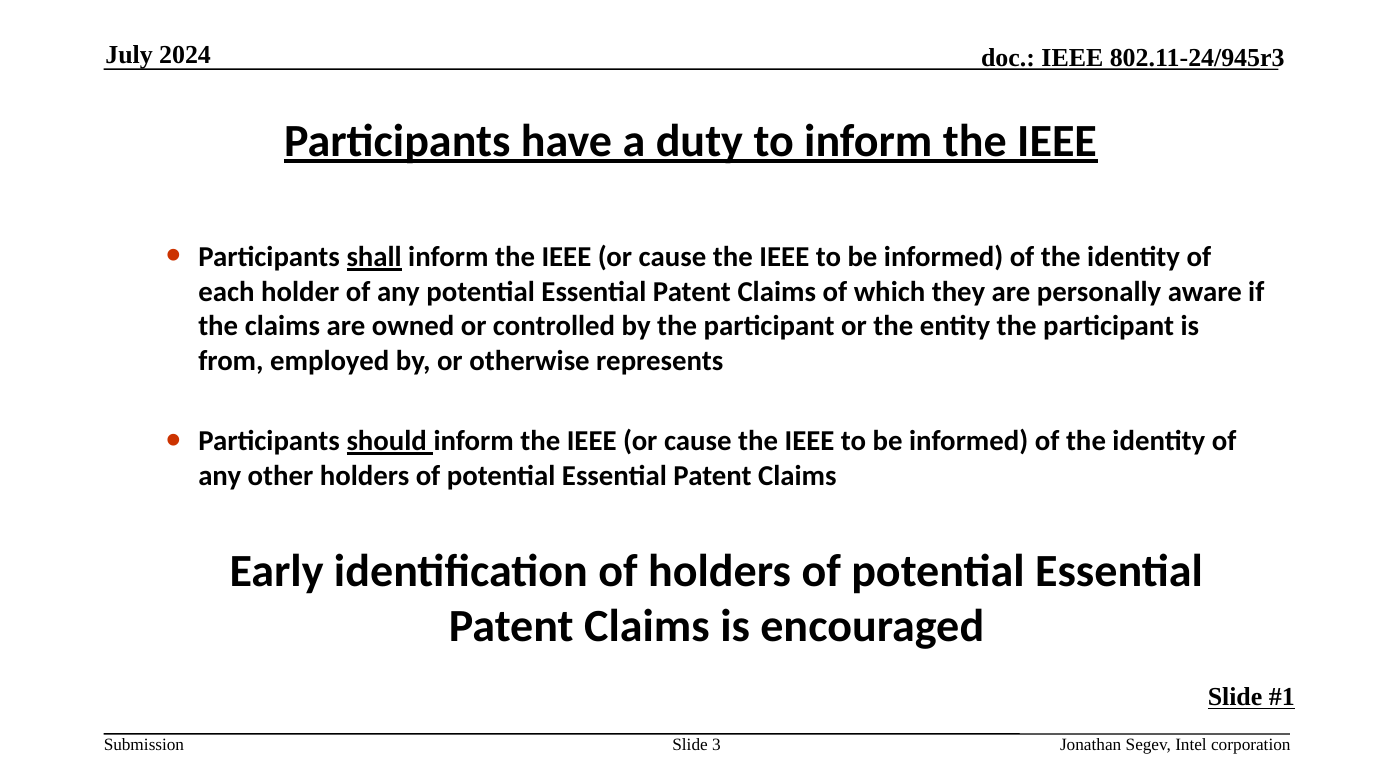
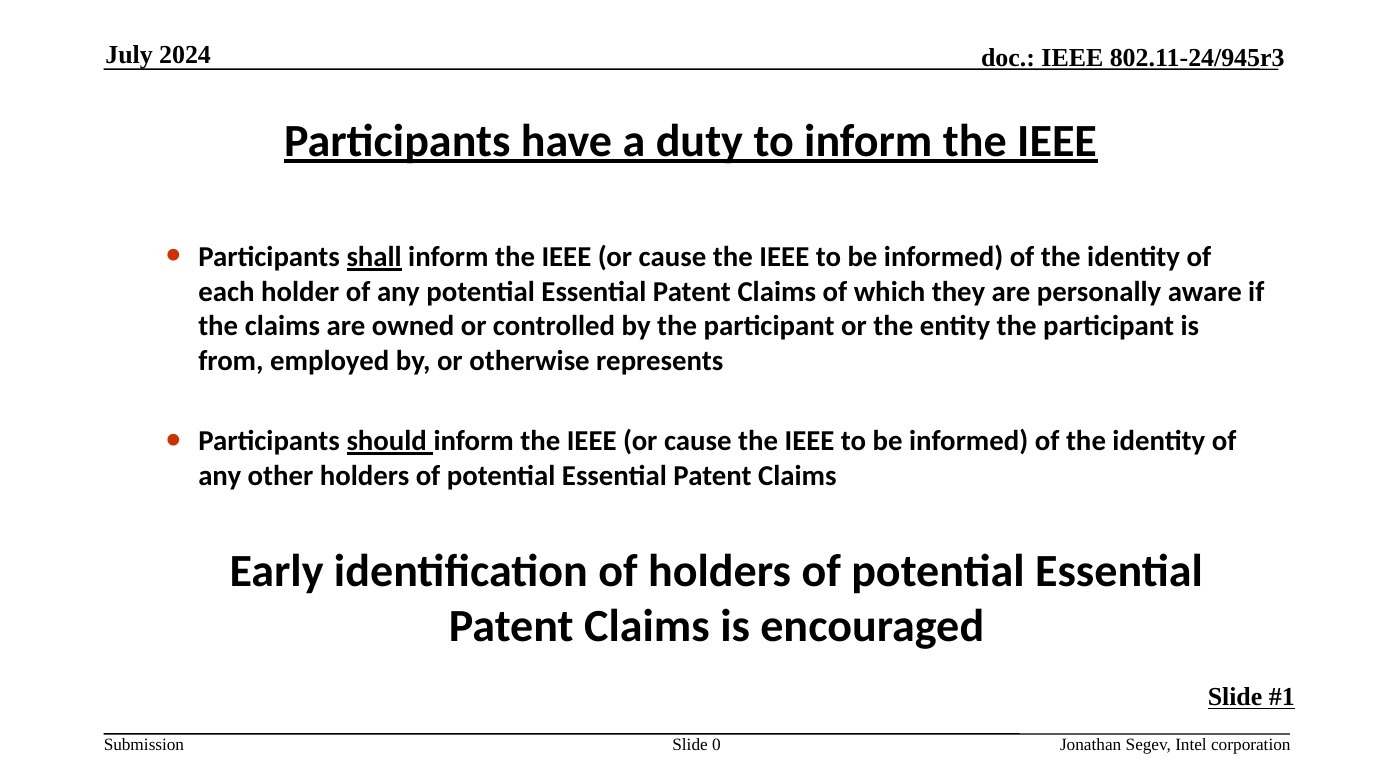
3: 3 -> 0 (717, 746)
